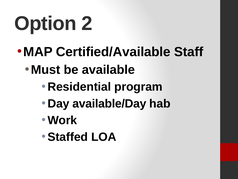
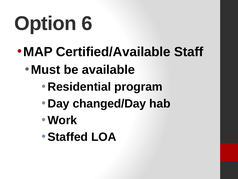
2: 2 -> 6 (87, 23)
available/Day: available/Day -> changed/Day (109, 103)
